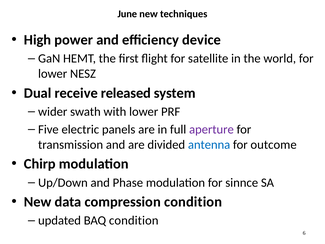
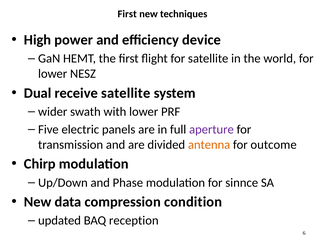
June: June -> First (127, 14)
receive released: released -> satellite (126, 93)
antenna colour: blue -> orange (209, 144)
BAQ condition: condition -> reception (134, 220)
